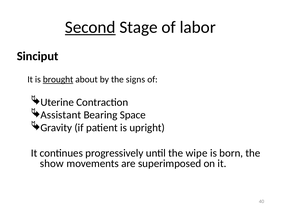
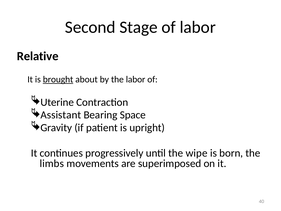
Second underline: present -> none (90, 27)
Sinciput: Sinciput -> Relative (38, 56)
the signs: signs -> labor (136, 79)
show: show -> limbs (52, 163)
